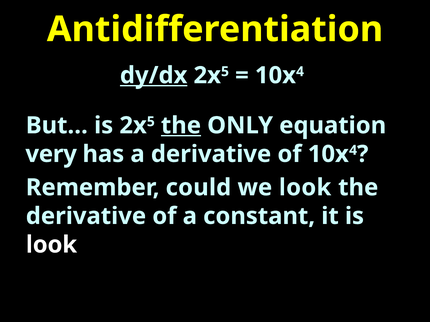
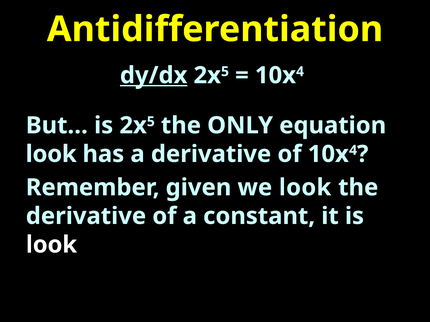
the underline: present -> none (181, 126)
very: very -> look (51, 154)
could: could -> given (198, 188)
